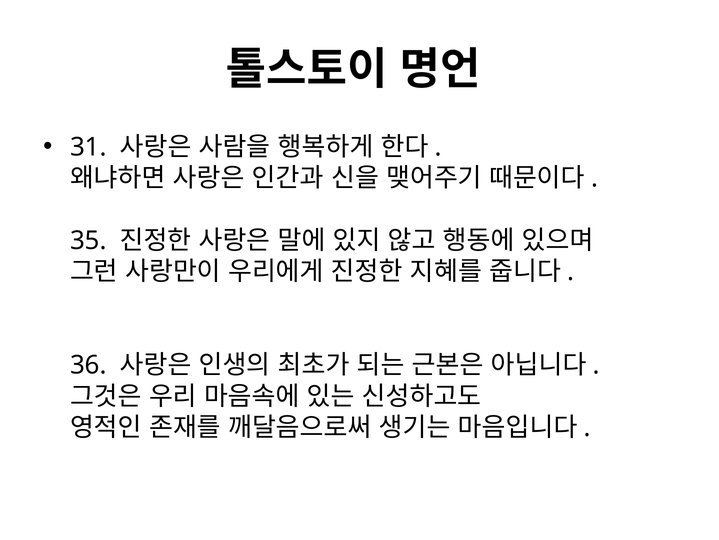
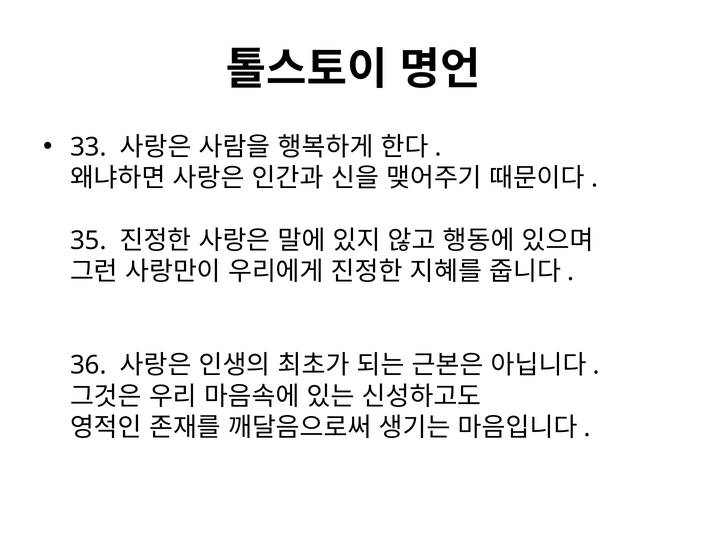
31: 31 -> 33 (88, 147)
